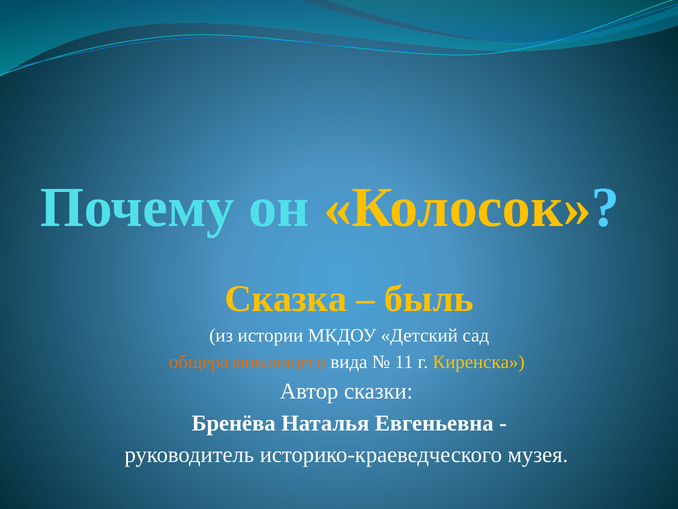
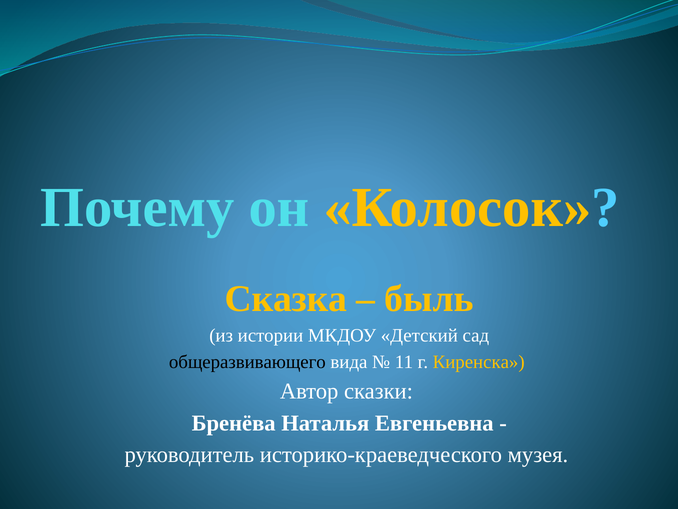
общеразвивающего colour: orange -> black (247, 361)
